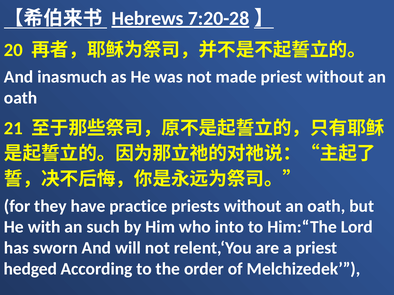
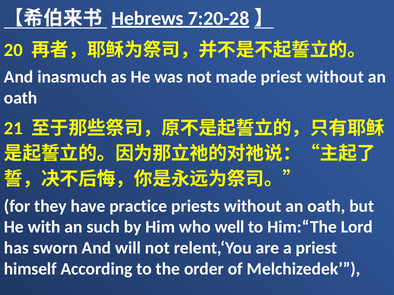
into: into -> well (230, 227)
hedged: hedged -> himself (30, 269)
